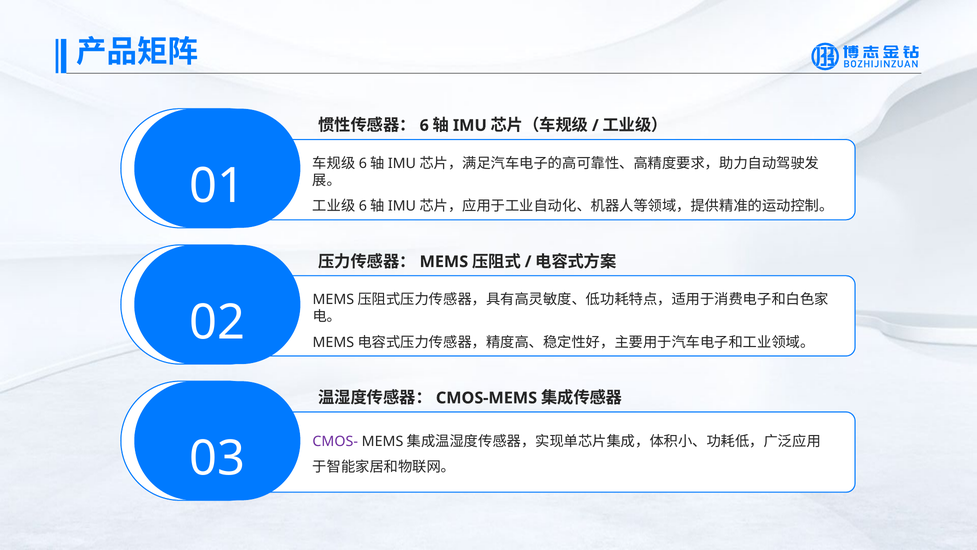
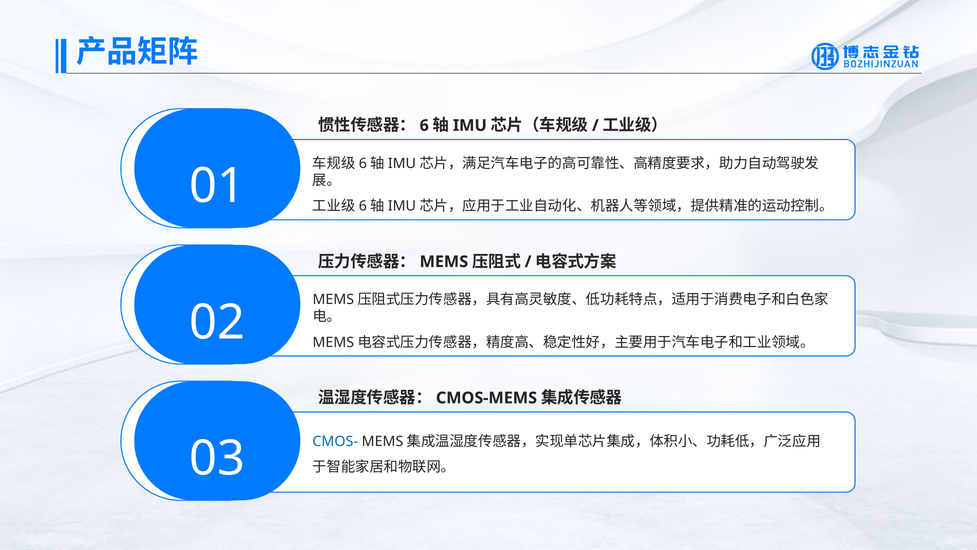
CMOS- colour: purple -> blue (335, 441)
